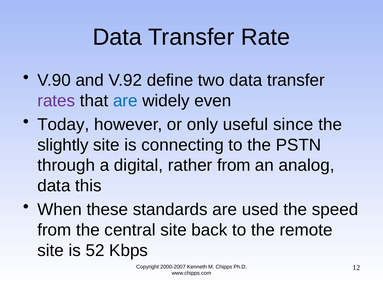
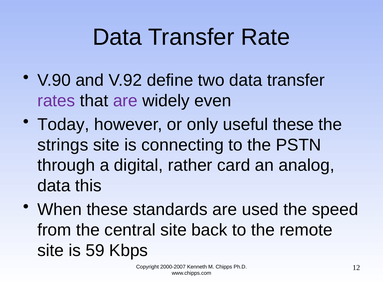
are colour: blue -> purple (125, 101)
useful since: since -> these (293, 125)
slightly: slightly -> strings (63, 145)
rather from: from -> card (234, 165)
52: 52 -> 59 (95, 251)
